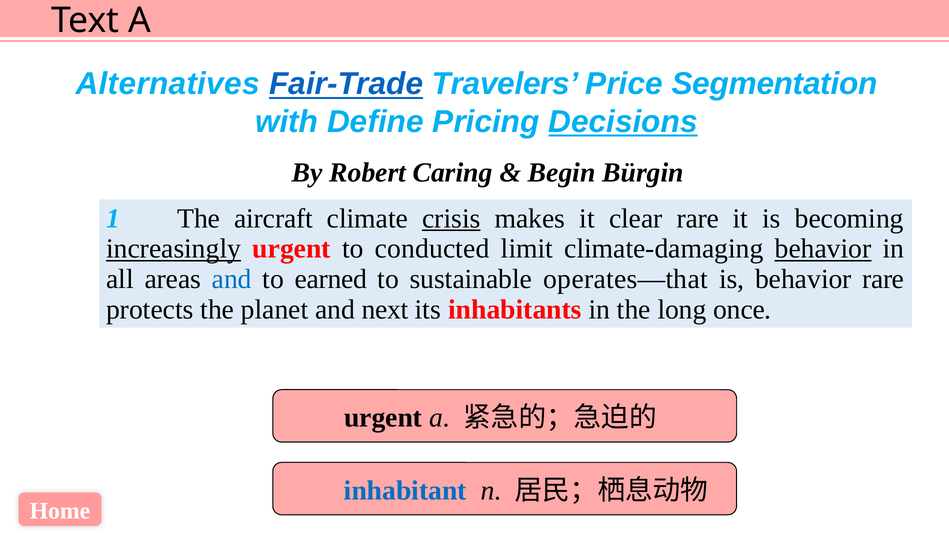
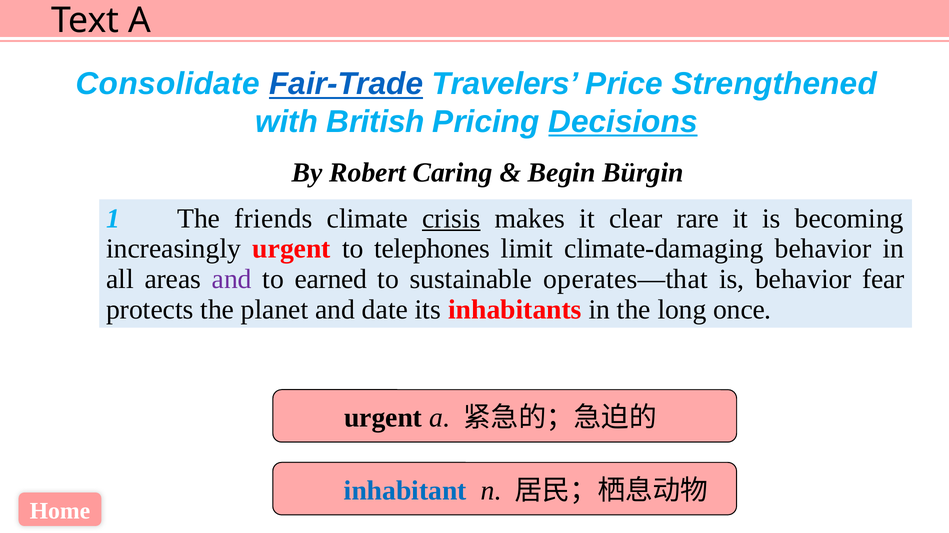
Alternatives: Alternatives -> Consolidate (168, 84)
Segmentation: Segmentation -> Strengthened (774, 84)
Define: Define -> British (376, 122)
aircraft: aircraft -> friends (273, 219)
increasingly underline: present -> none (174, 249)
conducted: conducted -> telephones (432, 249)
behavior underline: present -> none (823, 249)
and colour: blue -> purple (232, 280)
behavior rare: rare -> fear (883, 280)
next: next -> date (385, 310)
